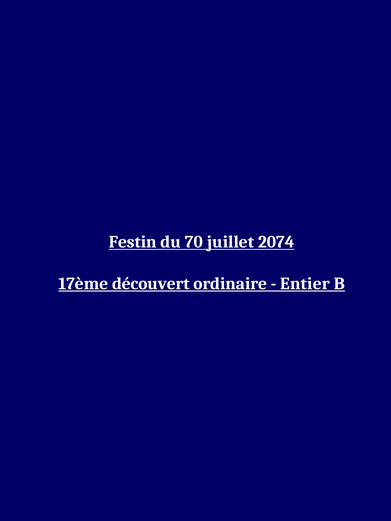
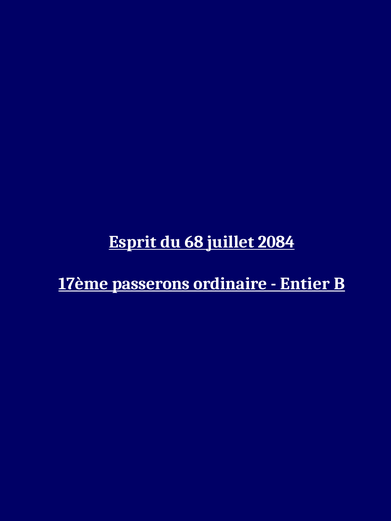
Festin: Festin -> Esprit (133, 242)
70: 70 -> 68 (194, 242)
2074: 2074 -> 2084 (276, 242)
découvert: découvert -> passerons (151, 284)
